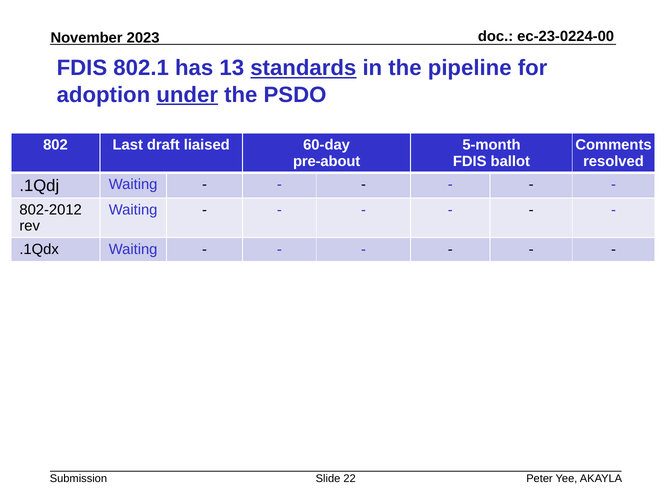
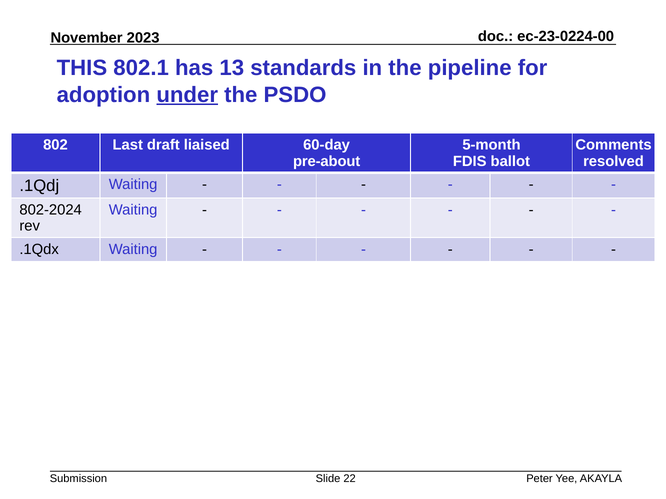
FDIS: FDIS -> THIS (82, 68)
standards underline: present -> none (303, 68)
802-2012: 802-2012 -> 802-2024 (51, 210)
